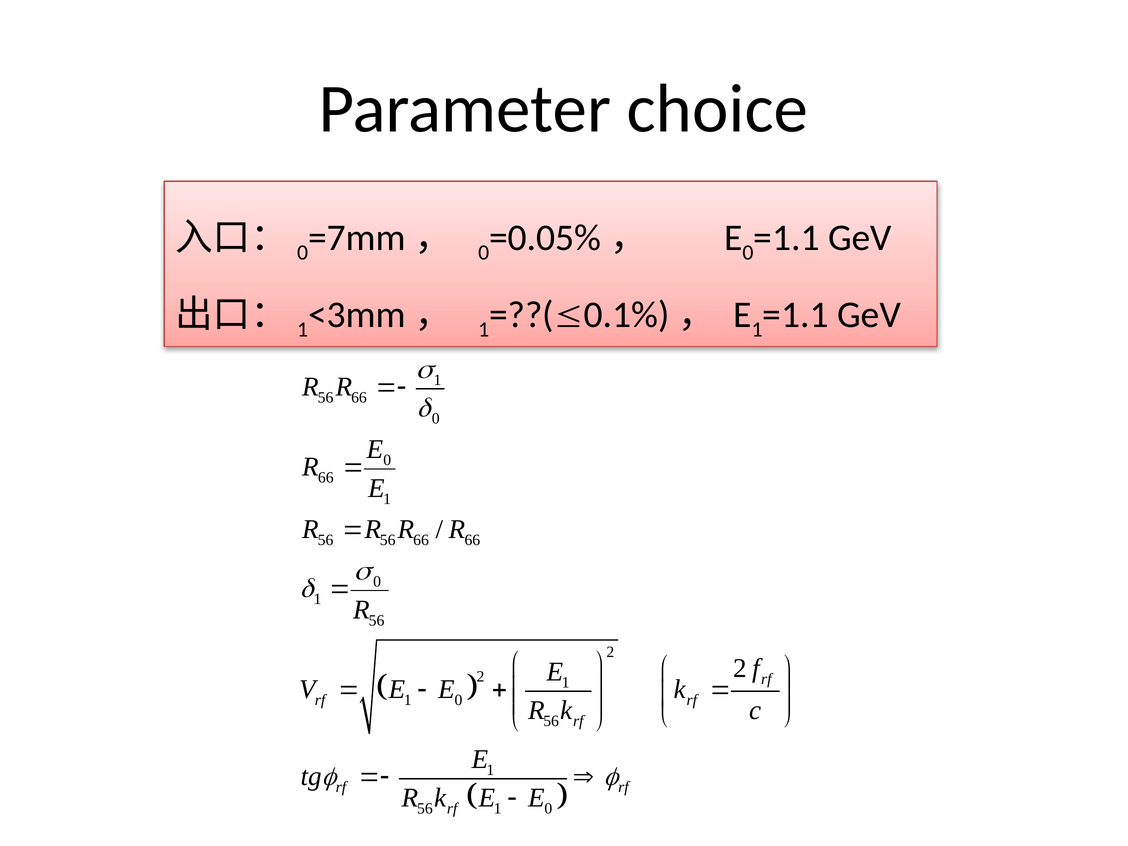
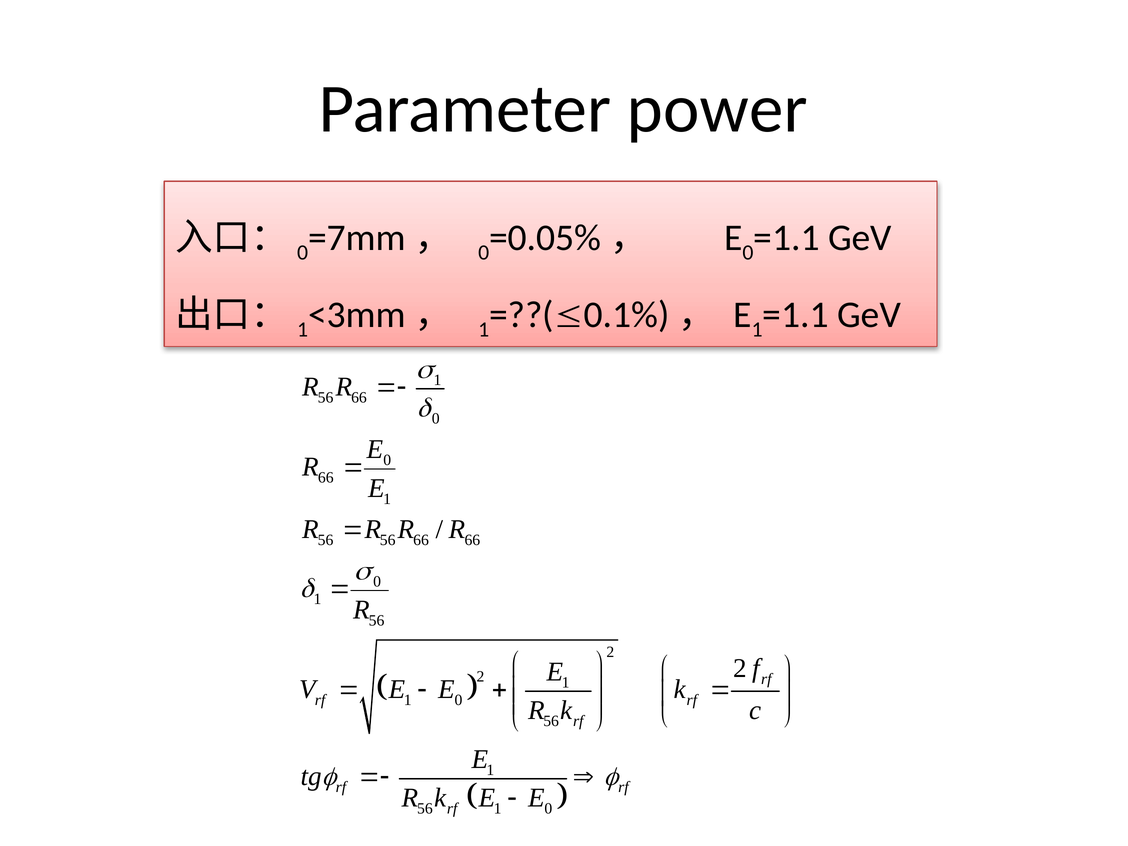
choice: choice -> power (717, 109)
